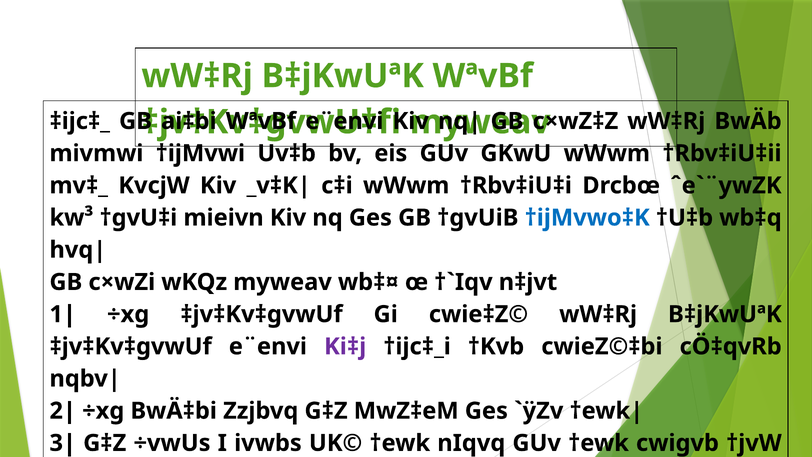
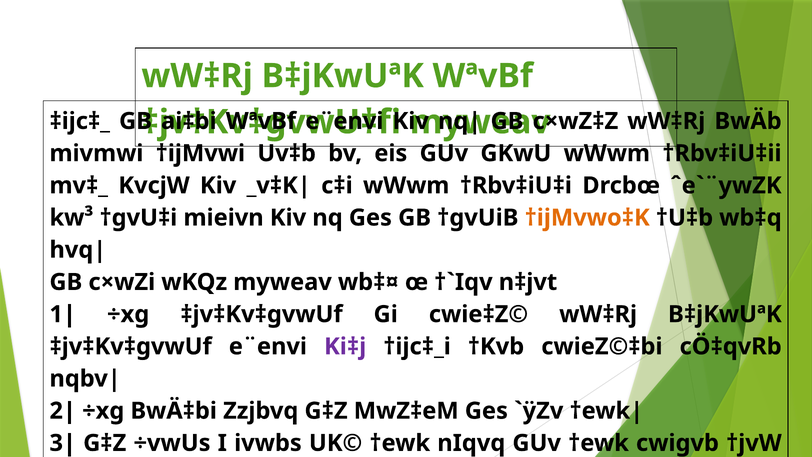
†ijMvwo‡K colour: blue -> orange (587, 218)
